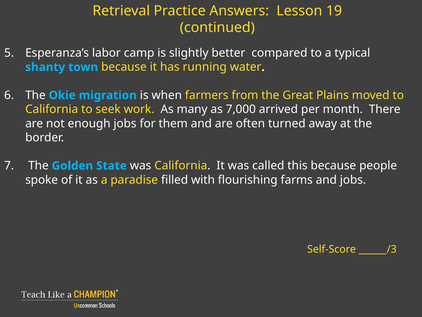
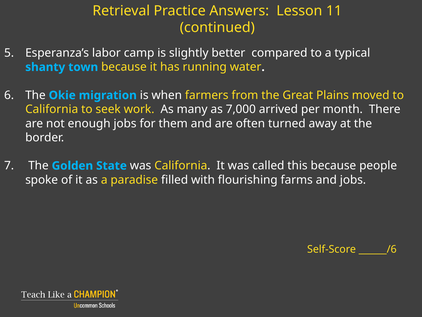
19: 19 -> 11 (334, 11)
______/3: ______/3 -> ______/6 (378, 249)
